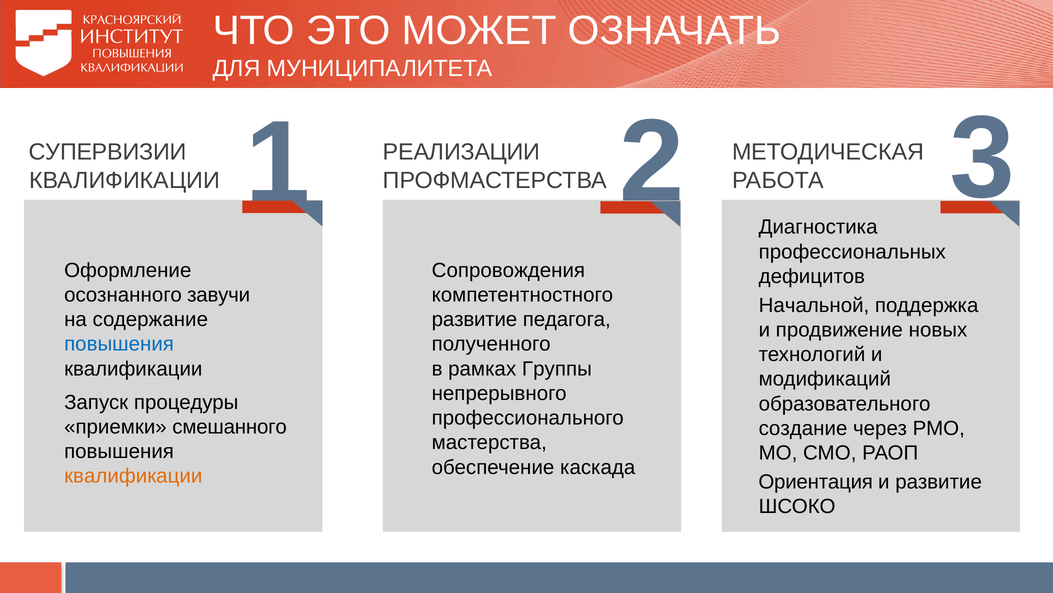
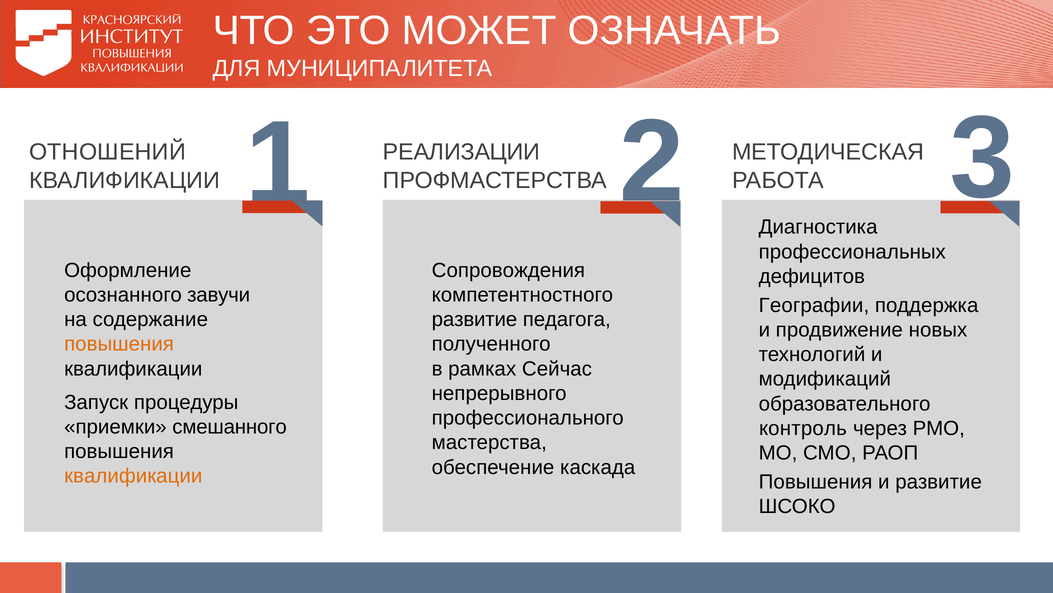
СУПЕРВИЗИИ: СУПЕРВИЗИИ -> ОТНОШЕНИЙ (107, 152)
Начальной: Начальной -> Географии (814, 305)
повышения colour: blue -> orange (119, 344)
Группы: Группы -> Сейчас (557, 368)
создание: создание -> контроль (803, 428)
Ориентация: Ориентация -> Повышения (816, 482)
